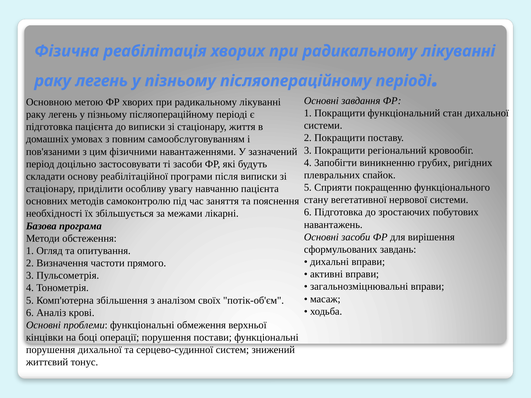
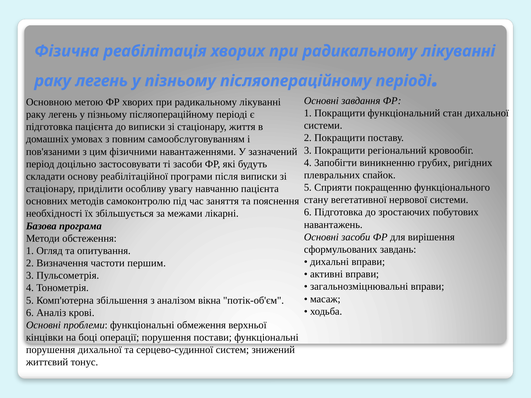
прямого: прямого -> першим (147, 263)
своїх: своїх -> вікна (209, 300)
